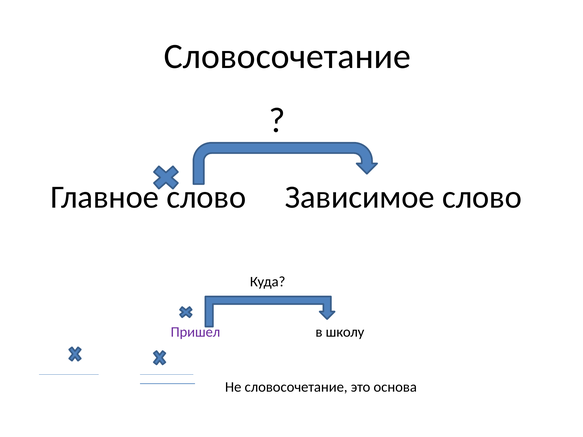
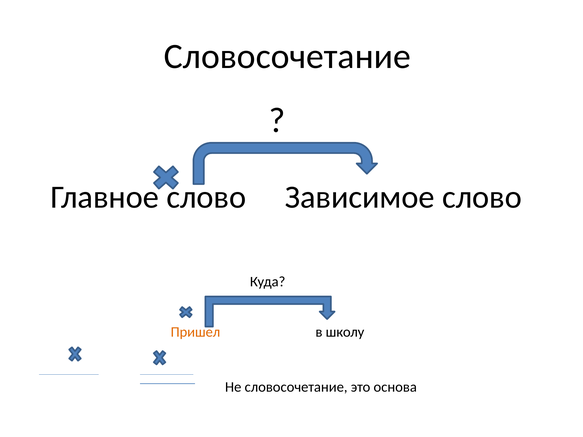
Пришел colour: purple -> orange (195, 332)
